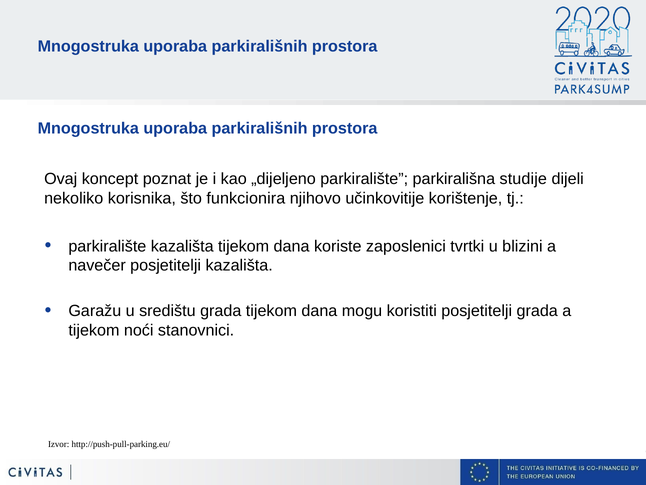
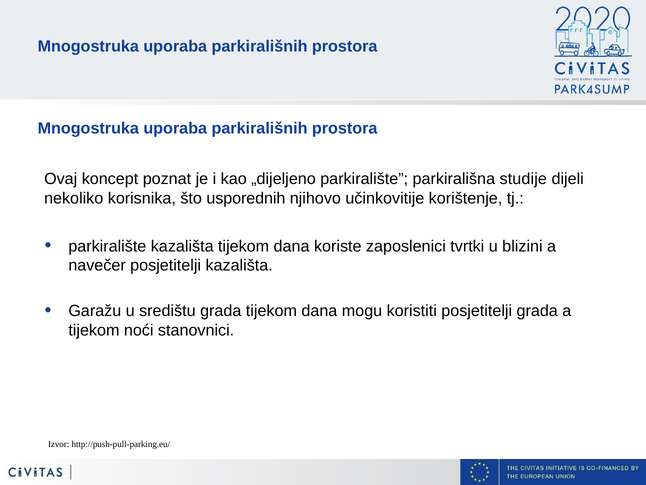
funkcionira: funkcionira -> usporednih (246, 198)
